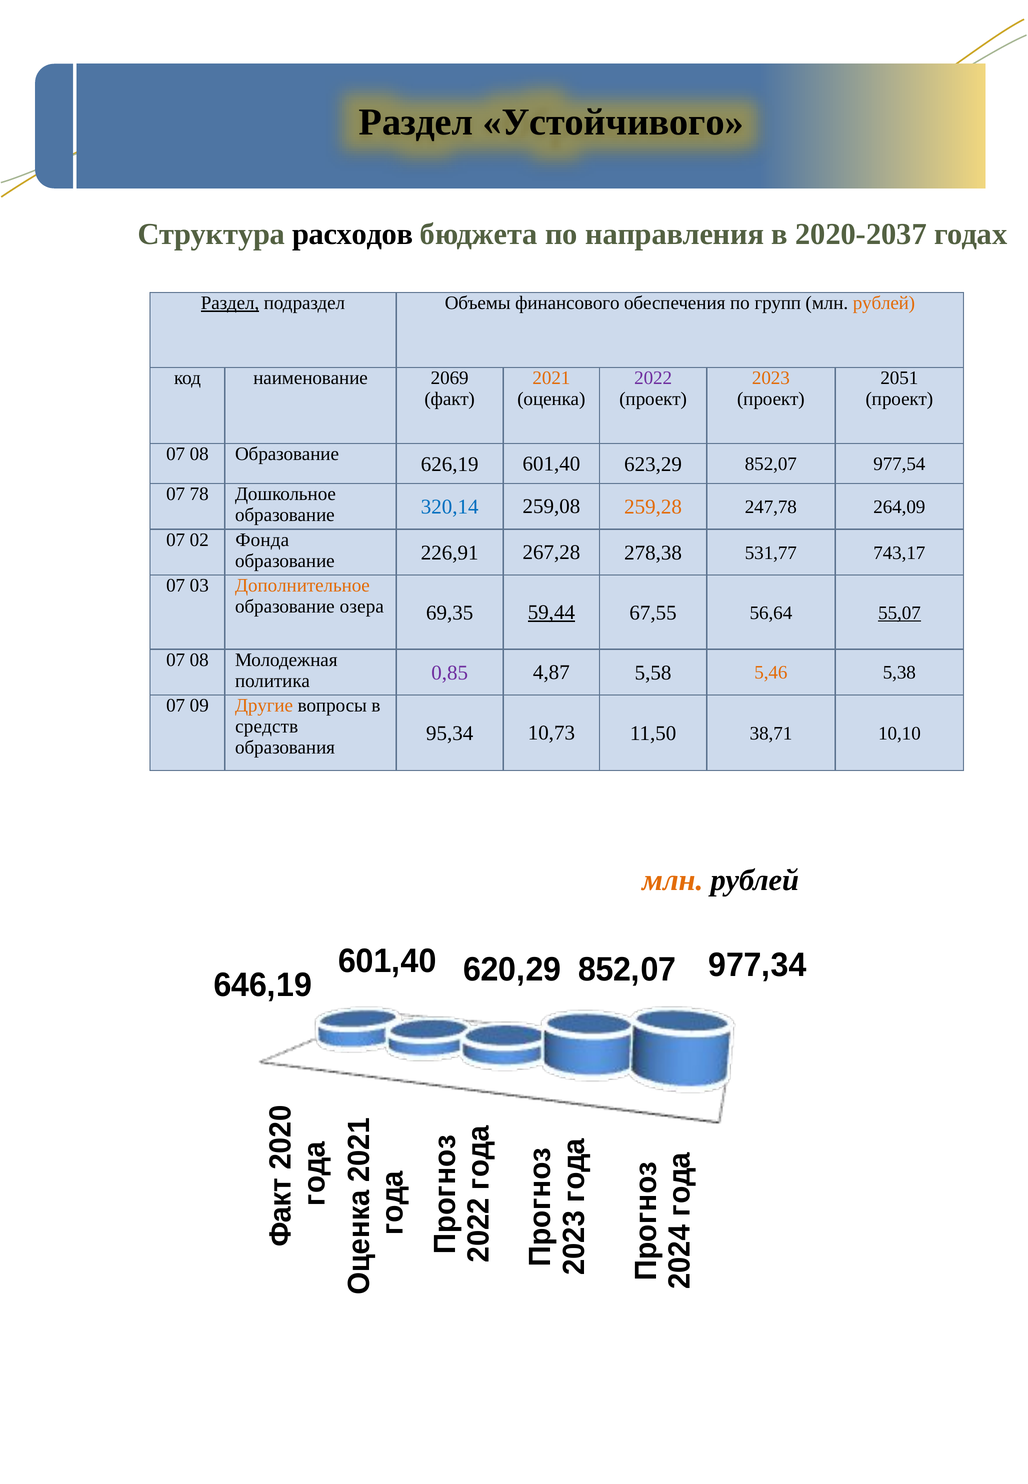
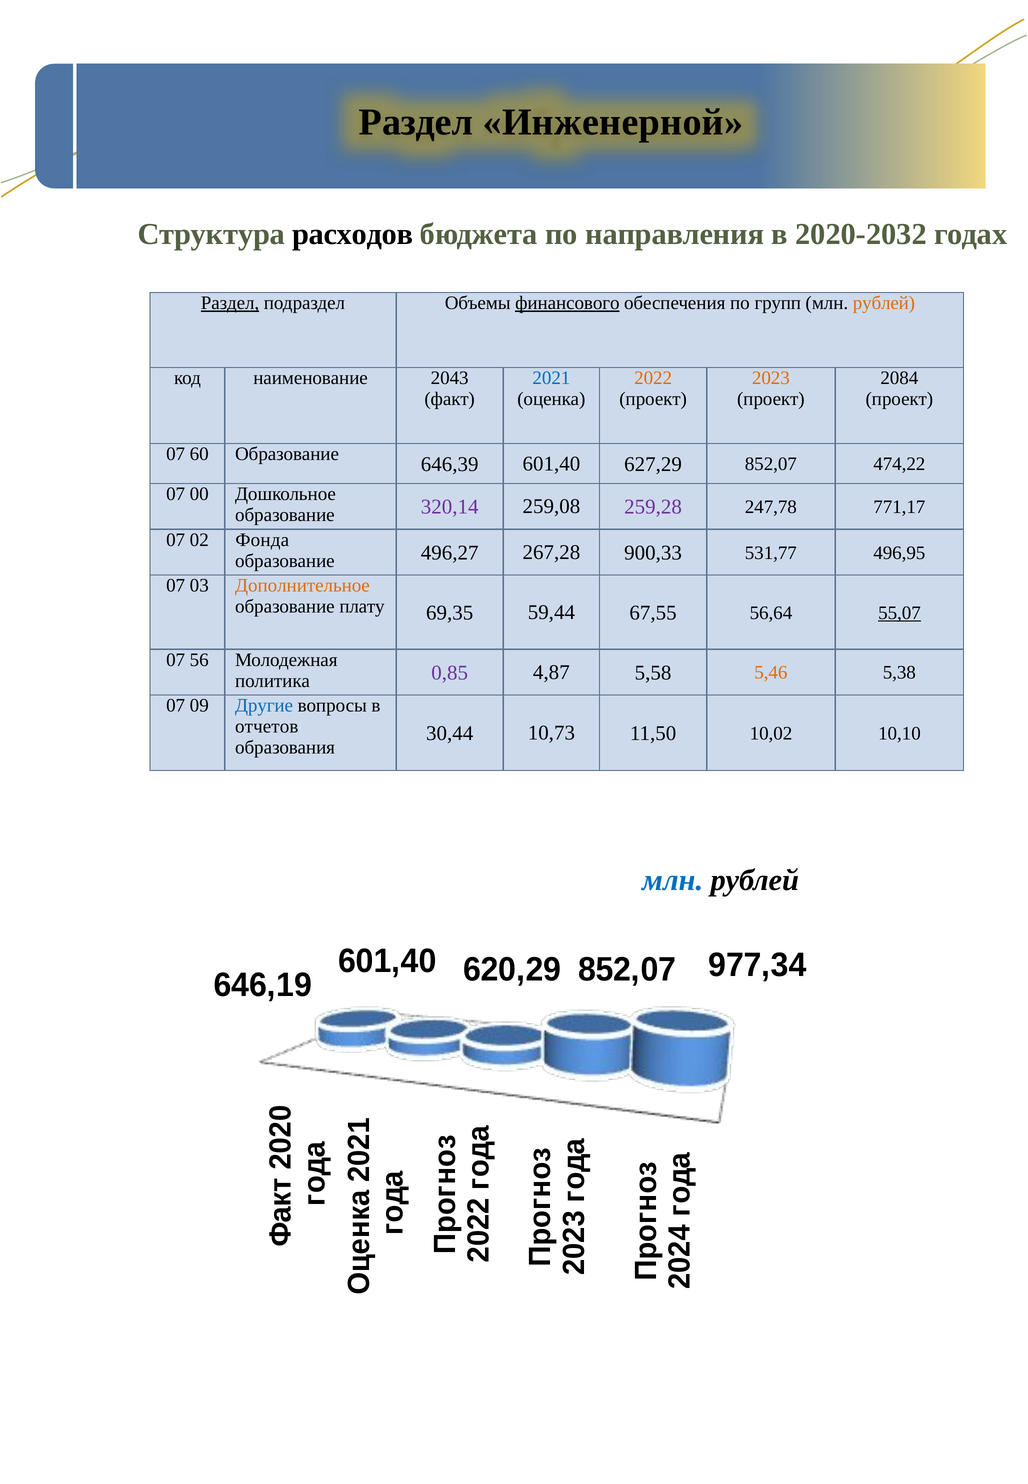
Устойчивого: Устойчивого -> Инженерной (613, 122)
2020-2037: 2020-2037 -> 2020-2032 (861, 234)
финансового underline: none -> present (567, 303)
2069: 2069 -> 2043 (450, 378)
2021 colour: orange -> blue (551, 378)
2022 colour: purple -> orange (653, 378)
2051: 2051 -> 2084 (899, 378)
08: 08 -> 60 (199, 454)
626,19: 626,19 -> 646,39 (450, 464)
623,29: 623,29 -> 627,29 (653, 464)
977,54: 977,54 -> 474,22 (899, 464)
78: 78 -> 00 (199, 494)
320,14 colour: blue -> purple (450, 507)
259,28 colour: orange -> purple (653, 507)
264,09: 264,09 -> 771,17 (899, 507)
226,91: 226,91 -> 496,27 (450, 553)
278,38: 278,38 -> 900,33 (653, 553)
743,17: 743,17 -> 496,95 (899, 553)
озера: озера -> плату (362, 607)
59,44 underline: present -> none (551, 613)
08: 08 -> 56 (199, 660)
Другие colour: orange -> blue (264, 706)
средств: средств -> отчетов (267, 727)
95,34: 95,34 -> 30,44 (450, 734)
38,71: 38,71 -> 10,02 (771, 734)
млн colour: orange -> blue (673, 881)
